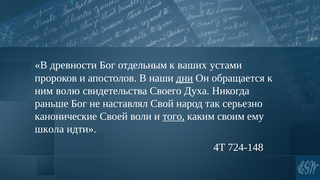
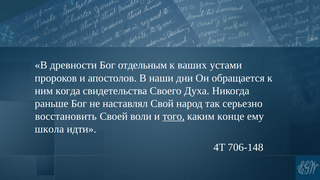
дни underline: present -> none (185, 78)
волю: волю -> когда (68, 91)
канонические: канонические -> восстановить (66, 116)
своим: своим -> конце (231, 116)
724-148: 724-148 -> 706-148 (246, 147)
